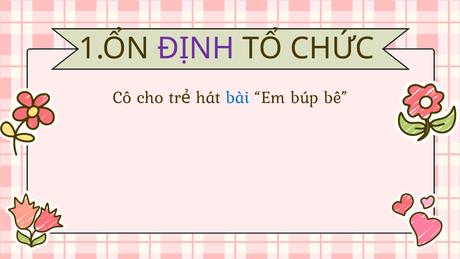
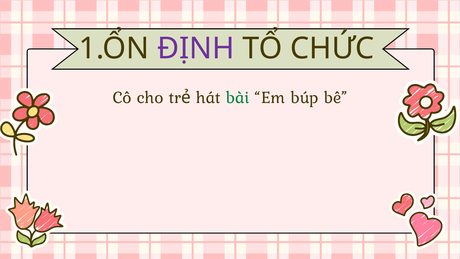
bài colour: blue -> green (238, 97)
